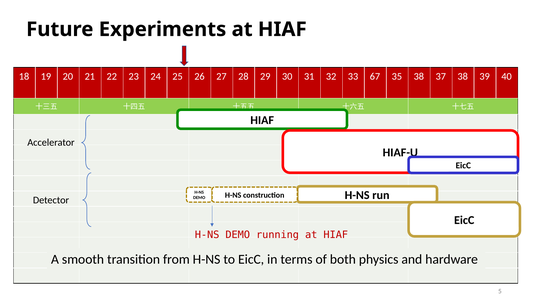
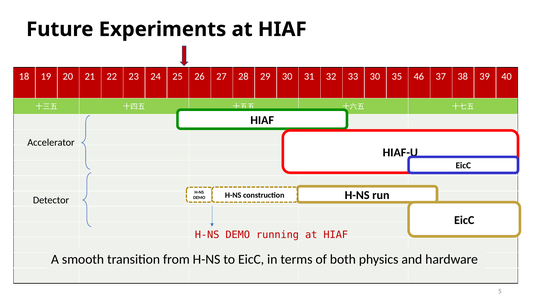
33 67: 67 -> 30 (375, 77)
35 38: 38 -> 46 (419, 77)
